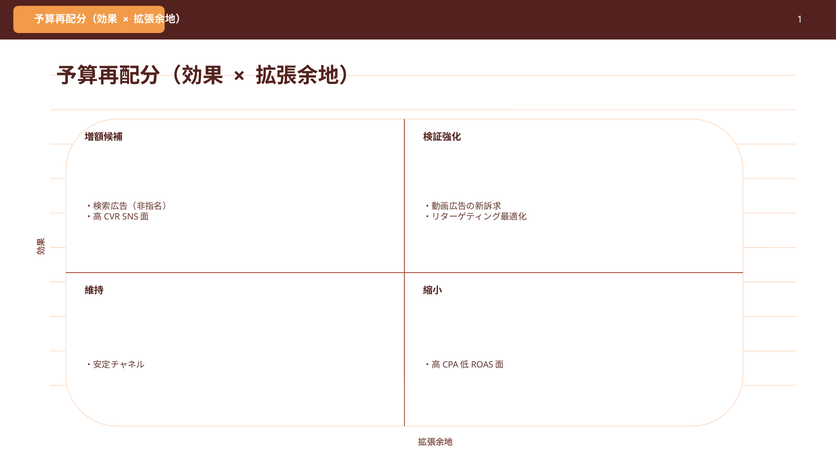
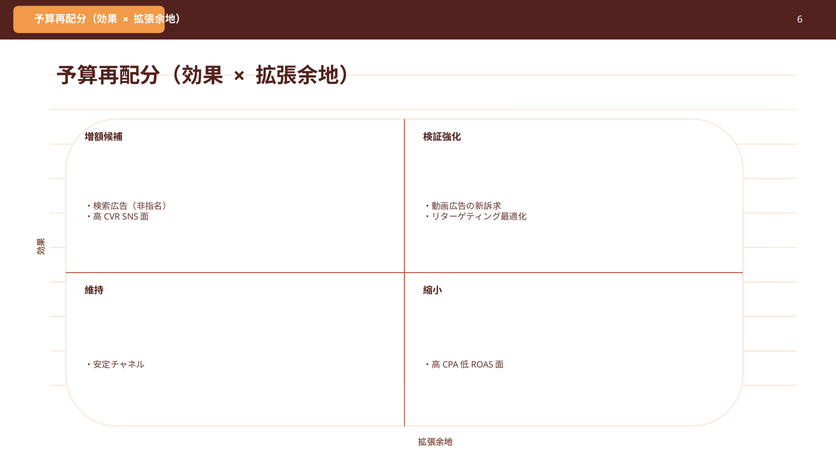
1: 1 -> 6 (800, 19)
